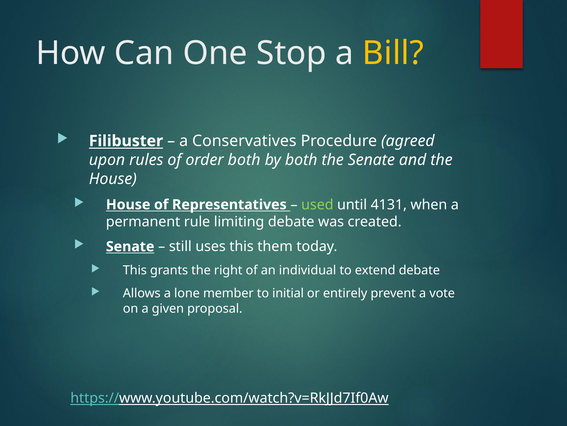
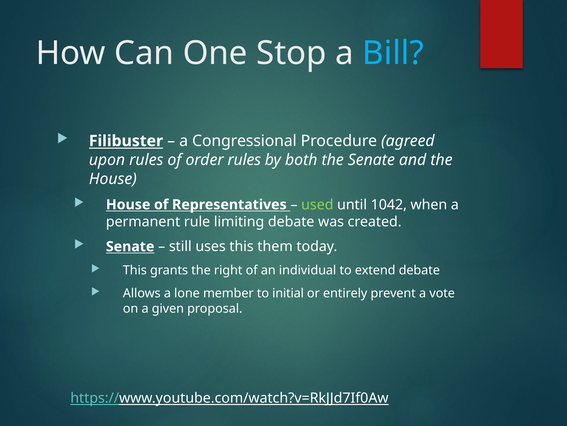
Bill colour: yellow -> light blue (393, 53)
Conservatives: Conservatives -> Congressional (244, 141)
order both: both -> rules (244, 160)
4131: 4131 -> 1042 (389, 204)
